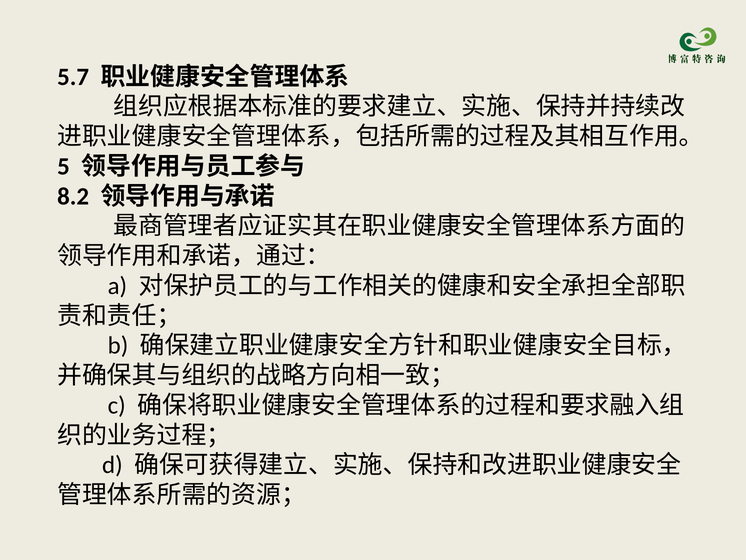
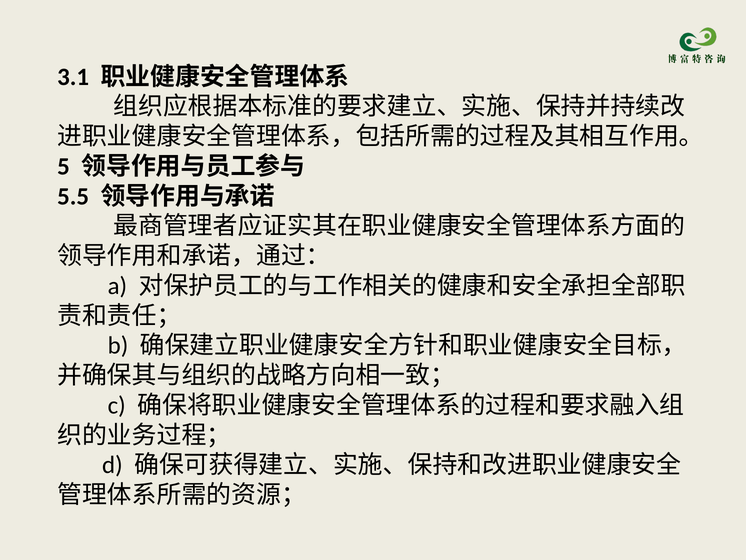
5.7: 5.7 -> 3.1 (73, 77)
8.2: 8.2 -> 5.5 (73, 196)
